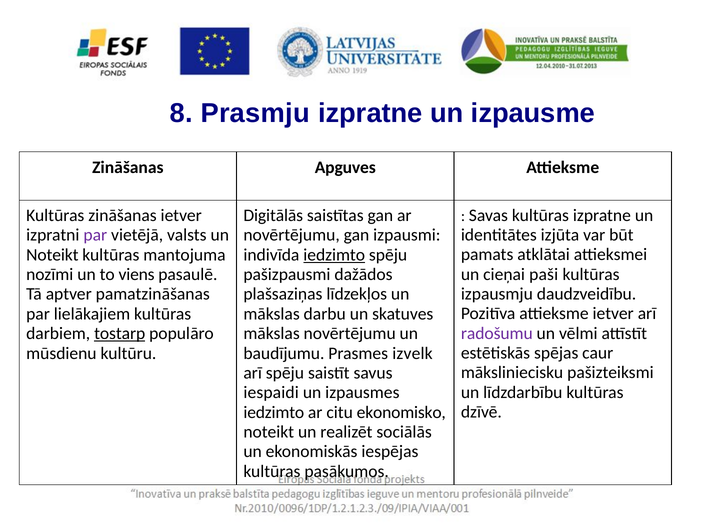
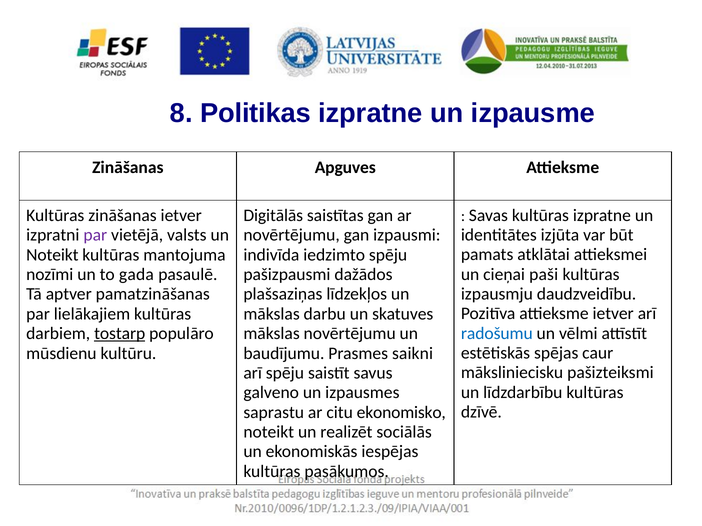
Prasmju: Prasmju -> Politikas (256, 114)
iedzimto underline: present -> none (334, 255)
viens: viens -> gada (136, 275)
radošumu colour: purple -> blue (497, 334)
izvelk: izvelk -> saikni (413, 354)
iespaidi: iespaidi -> galveno (271, 393)
iedzimto: iedzimto -> saprastu (274, 413)
